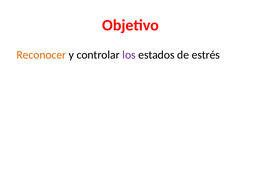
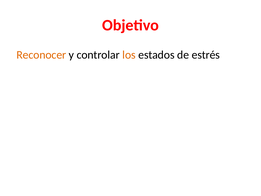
los colour: purple -> orange (129, 55)
